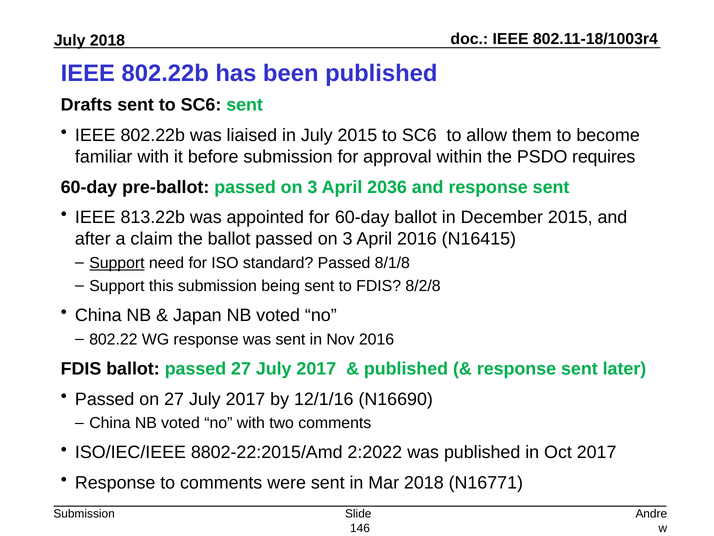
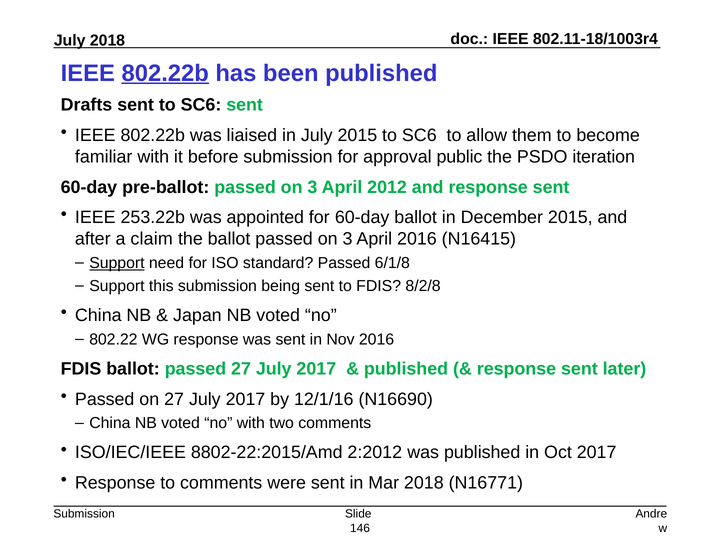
802.22b underline: none -> present (165, 73)
within: within -> public (459, 157)
requires: requires -> iteration (604, 157)
2036: 2036 -> 2012 (387, 187)
813.22b: 813.22b -> 253.22b (153, 217)
8/1/8: 8/1/8 -> 6/1/8 (392, 263)
2:2022: 2:2022 -> 2:2012 (375, 452)
